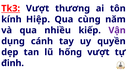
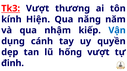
Hiệp: Hiệp -> Hiện (38, 19)
cùng: cùng -> năng (89, 19)
nhiều: nhiều -> nhậm (58, 30)
Vận colour: purple -> blue (117, 30)
